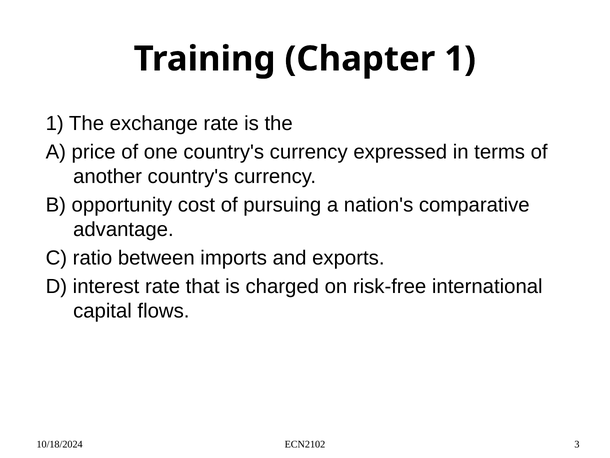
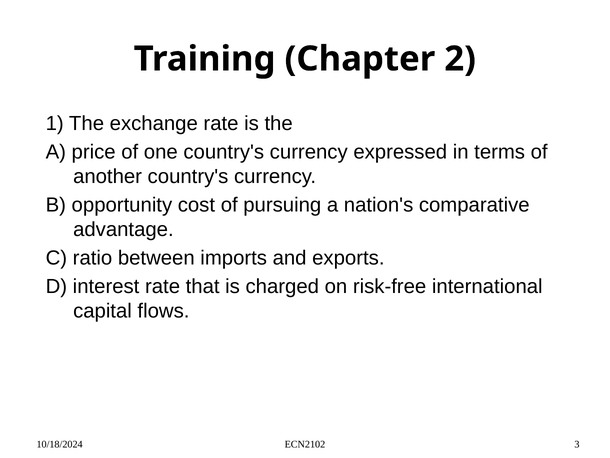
Chapter 1: 1 -> 2 (460, 59)
